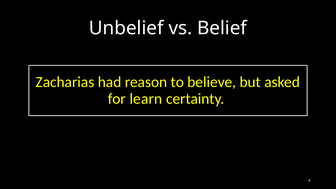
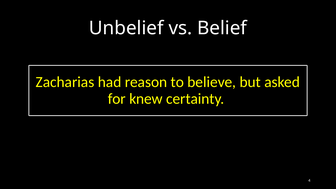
learn: learn -> knew (146, 99)
